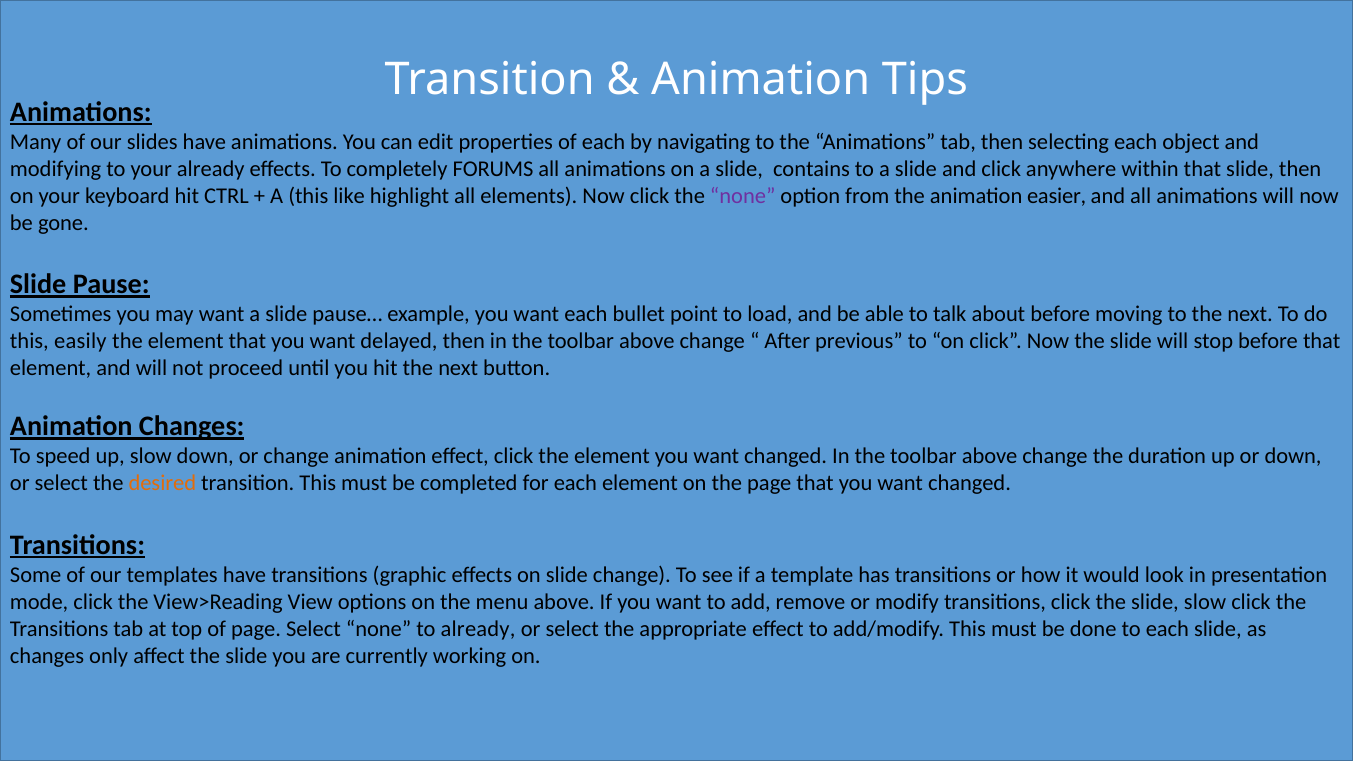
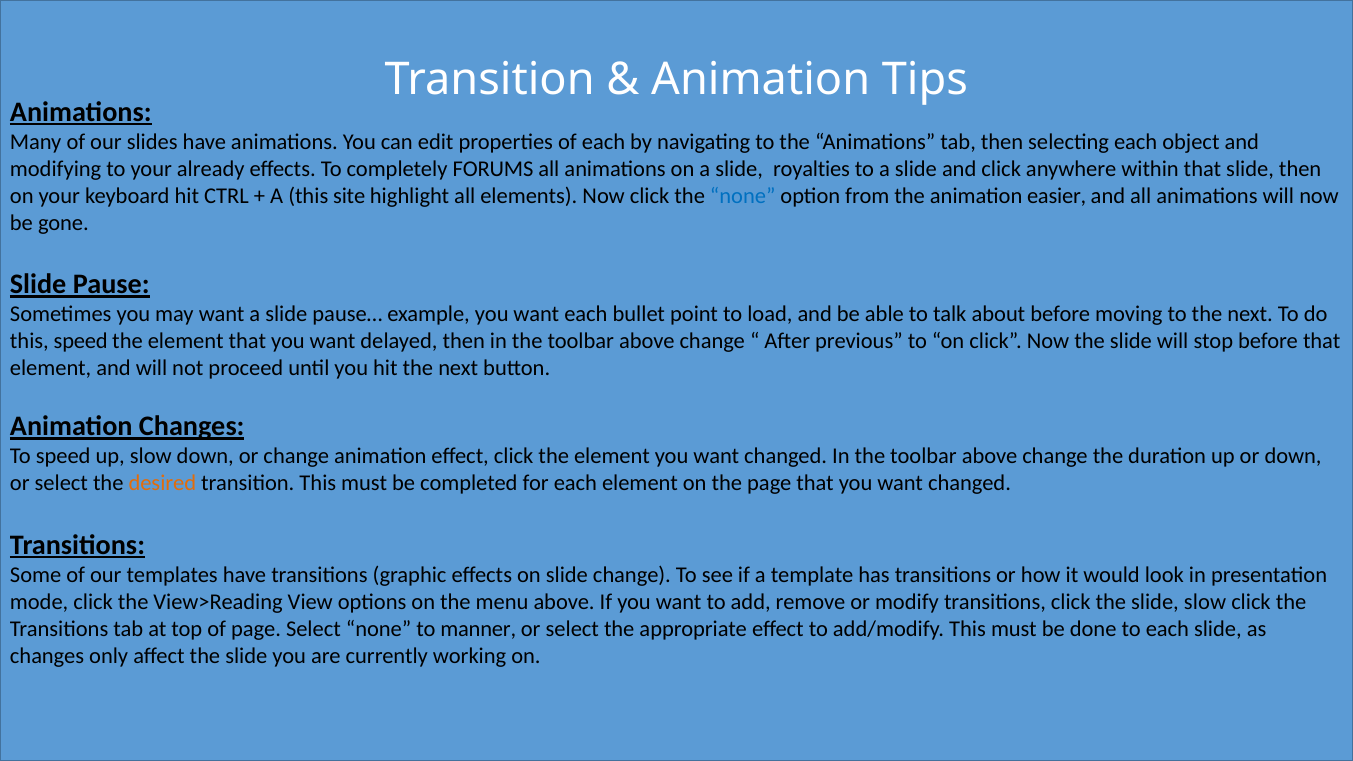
contains: contains -> royalties (812, 169)
like: like -> site (349, 196)
none colour: purple -> blue (743, 196)
this easily: easily -> speed (81, 341)
to already: already -> manner (478, 629)
